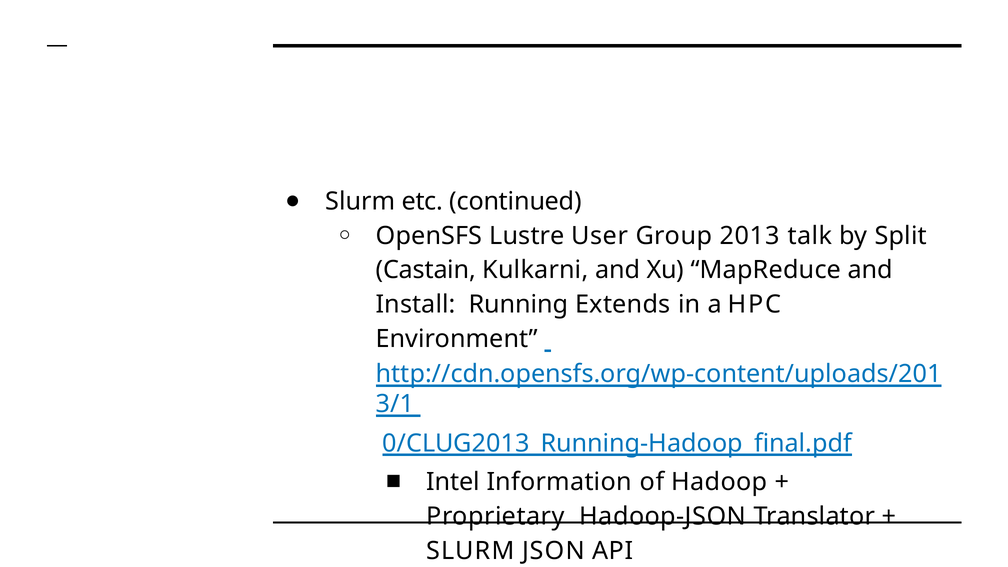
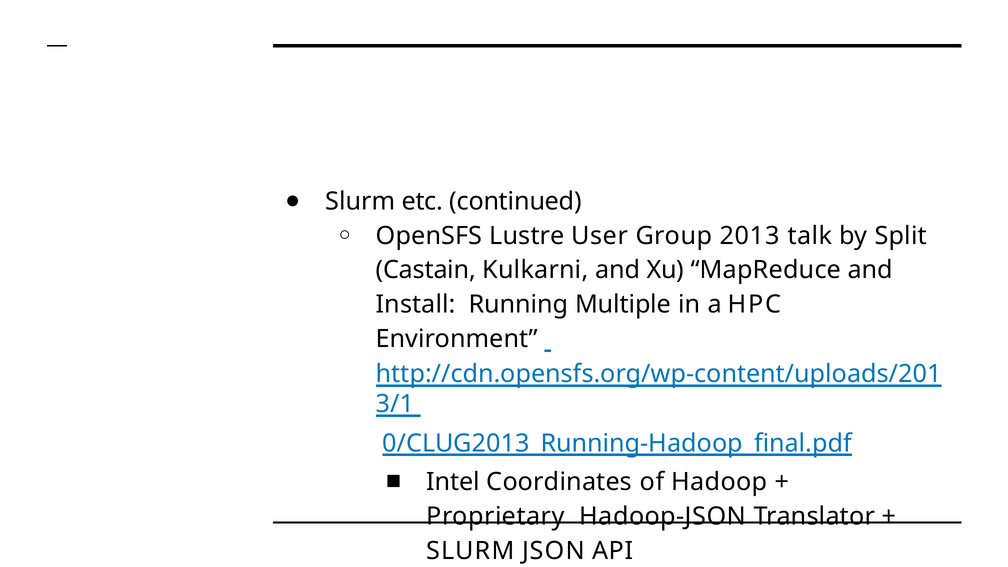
Extends: Extends -> Multiple (623, 305)
Information: Information -> Coordinates (559, 482)
